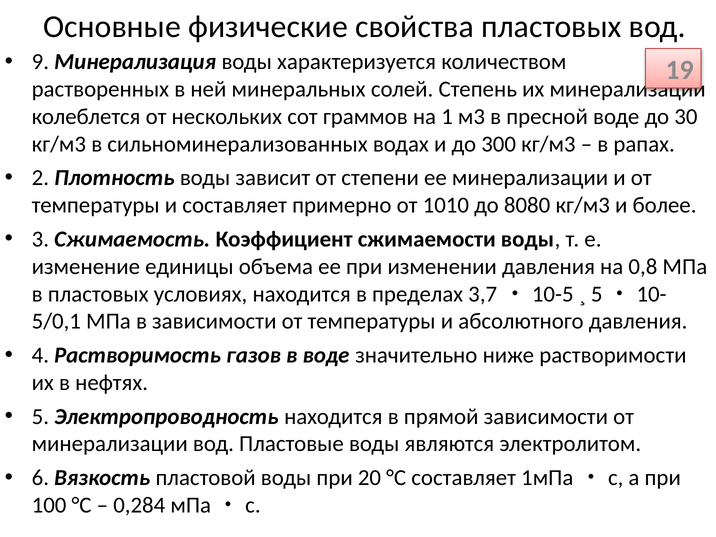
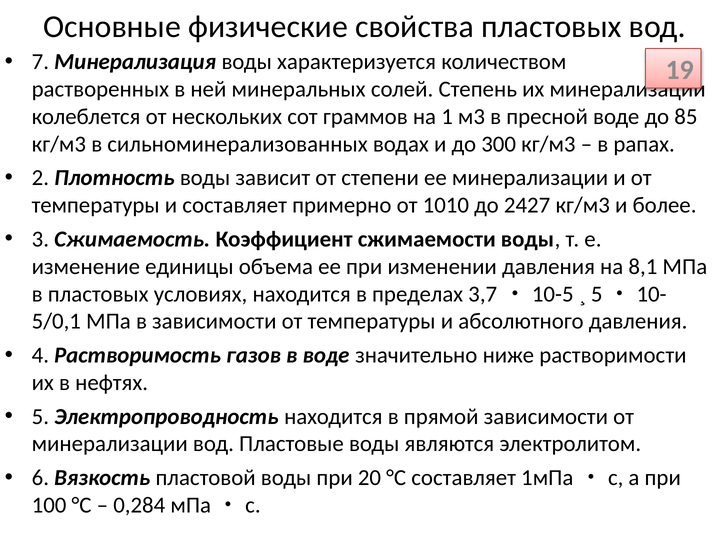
9: 9 -> 7 (40, 62)
30: 30 -> 85 (686, 117)
8080: 8080 -> 2427 (527, 205)
0,8: 0,8 -> 8,1 (643, 267)
